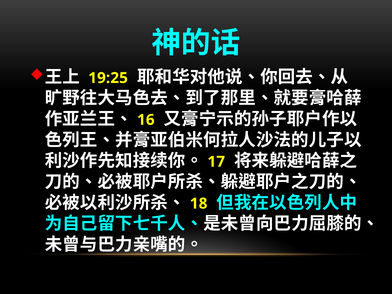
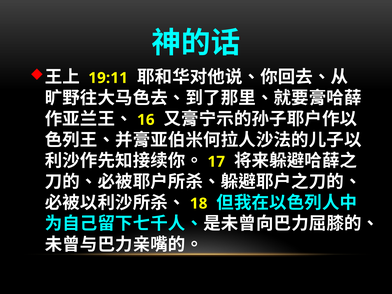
19:25: 19:25 -> 19:11 (108, 78)
